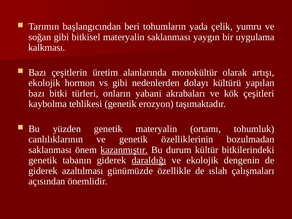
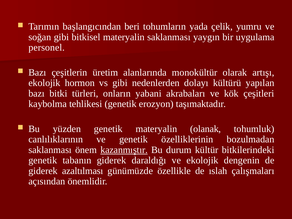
kalkması: kalkması -> personel (47, 47)
ortamı: ortamı -> olanak (206, 129)
daraldığı underline: present -> none (149, 160)
